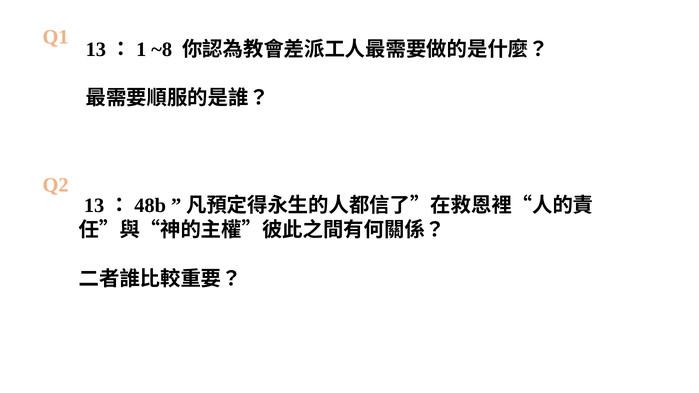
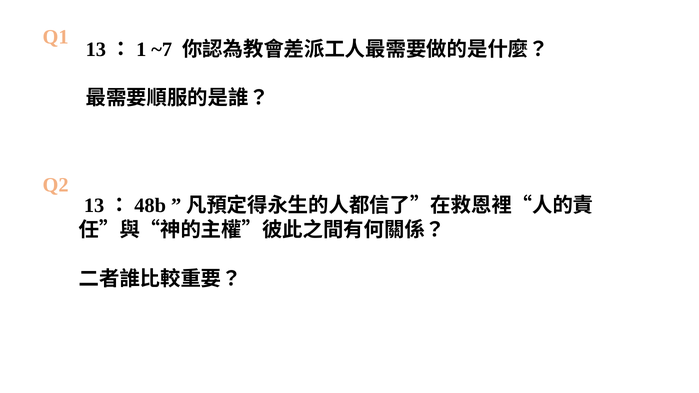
~8: ~8 -> ~7 (162, 49)
